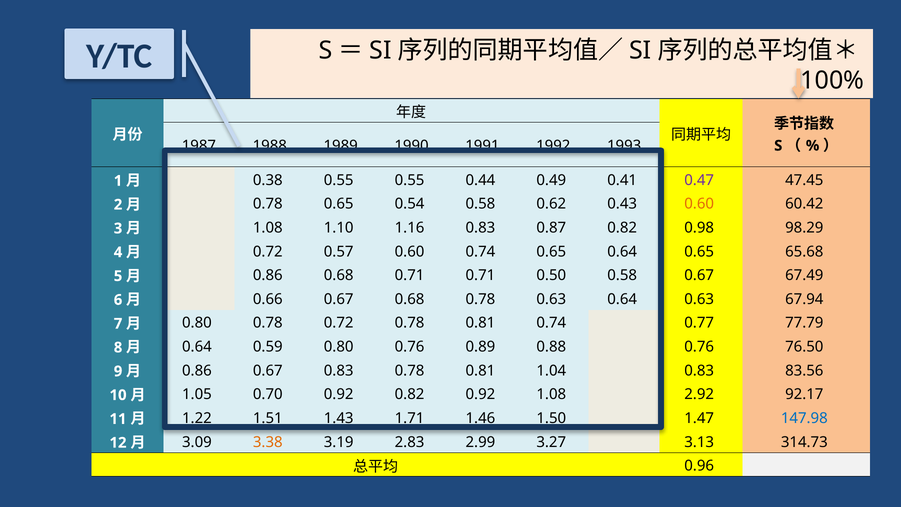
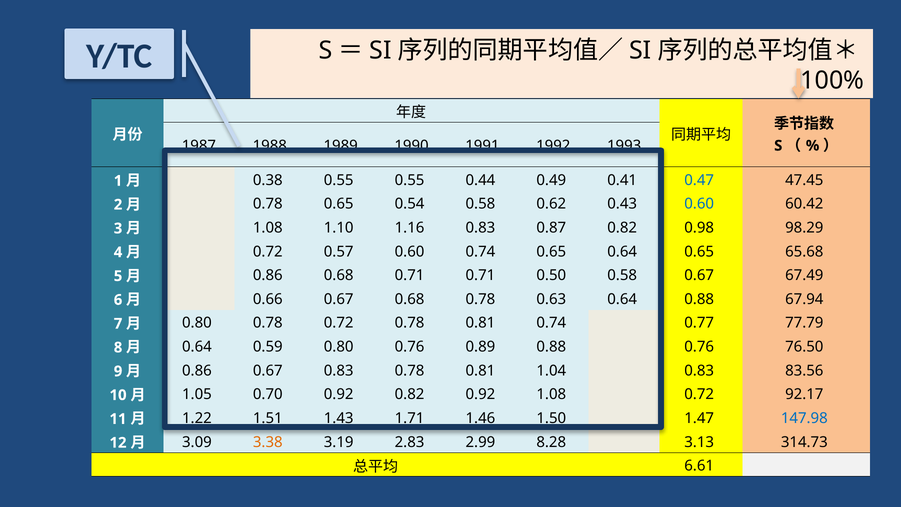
0.47 colour: purple -> blue (699, 180)
0.60 colour: orange -> blue (699, 204)
0.63: 0.63 -> 0.88 (699, 299)
2.92: 2.92 -> 0.72 (699, 394)
3.27: 3.27 -> 8.28 (551, 442)
0.96: 0.96 -> 6.61 (699, 466)
